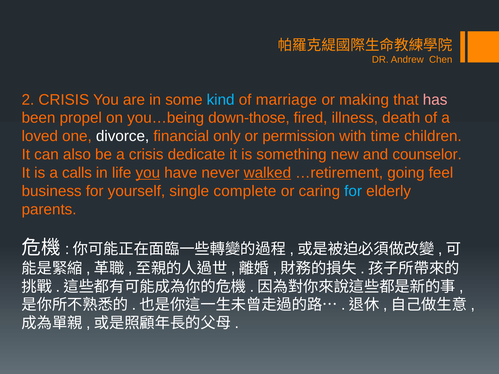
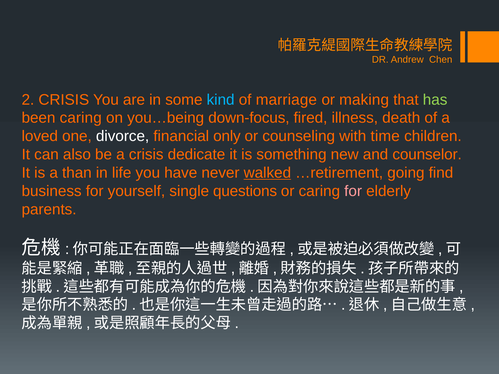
has colour: pink -> light green (435, 100)
been propel: propel -> caring (81, 118)
down-those: down-those -> down-focus (249, 118)
permission: permission -> counseling (299, 136)
calls: calls -> than (77, 173)
you underline: present -> none (148, 173)
feel: feel -> find (441, 173)
complete: complete -> questions (245, 191)
for colour: light blue -> pink (353, 191)
